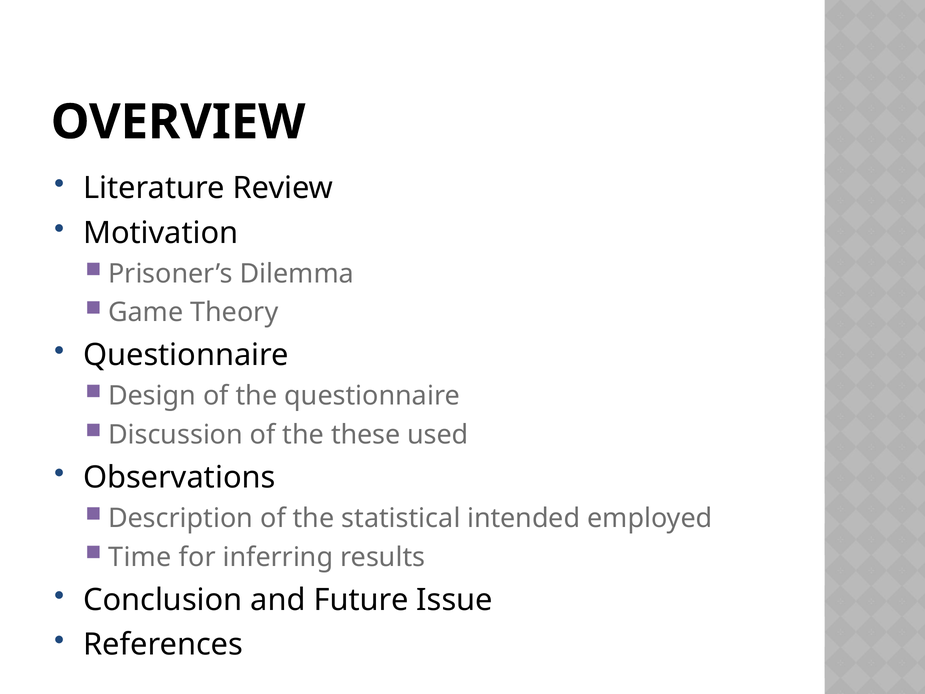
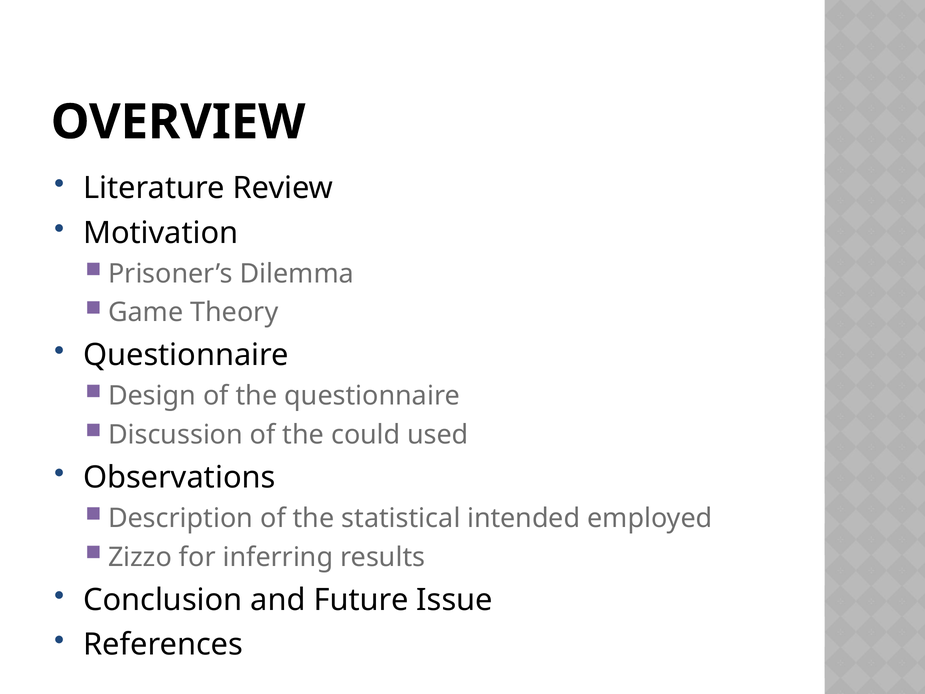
these: these -> could (366, 435)
Time: Time -> Zizzo (140, 557)
